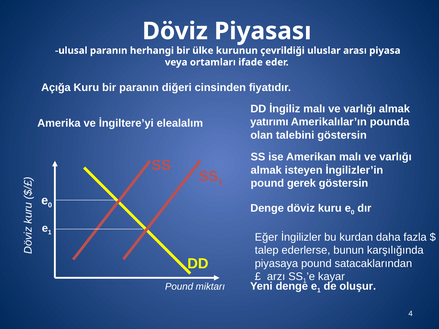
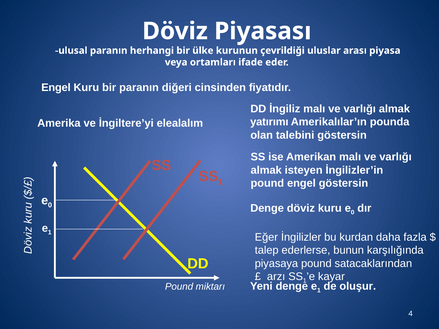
Açığa: Açığa -> Engel (56, 88)
pound gerek: gerek -> engel (301, 183)
